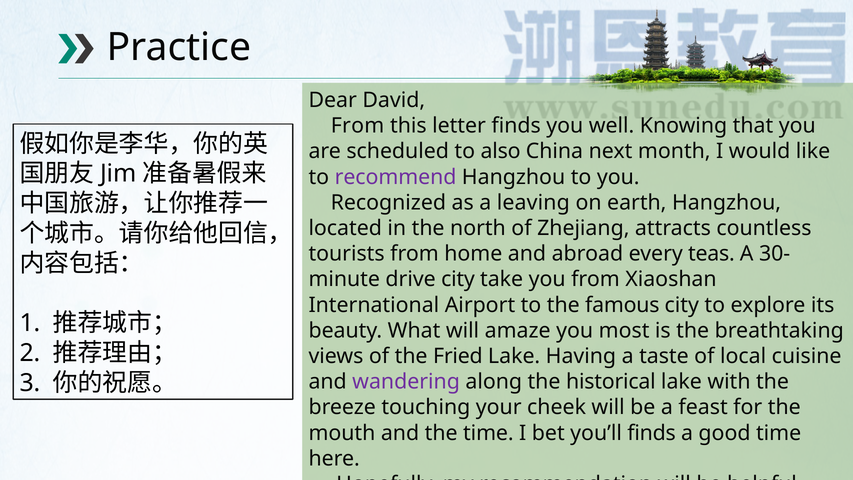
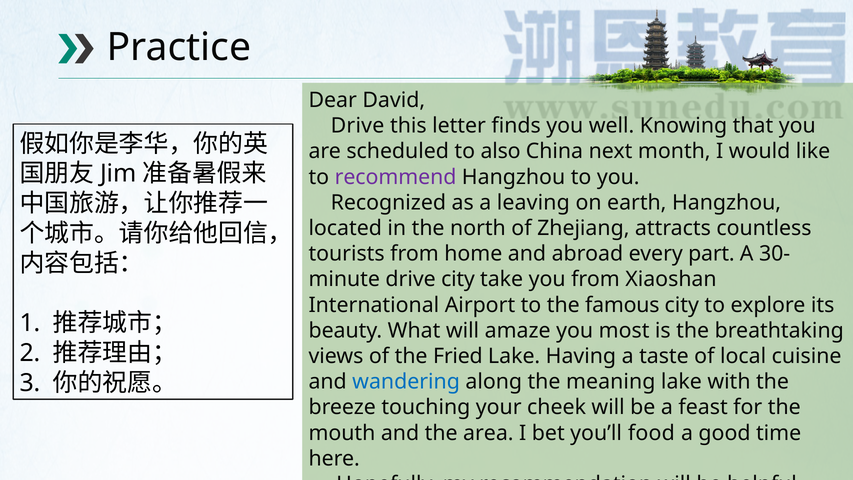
From: From -> Drive (358, 126)
teas: teas -> part (711, 254)
wandering colour: purple -> blue (406, 382)
historical: historical -> meaning (611, 382)
the time: time -> area (488, 433)
you’ll finds: finds -> food (651, 433)
